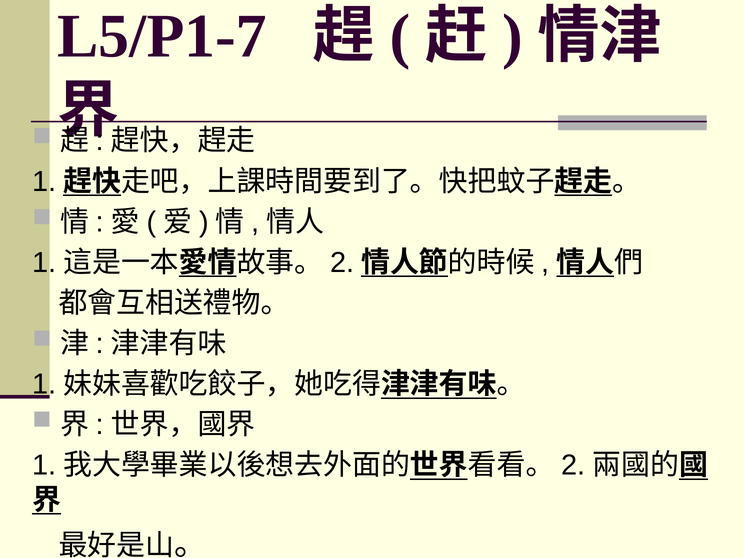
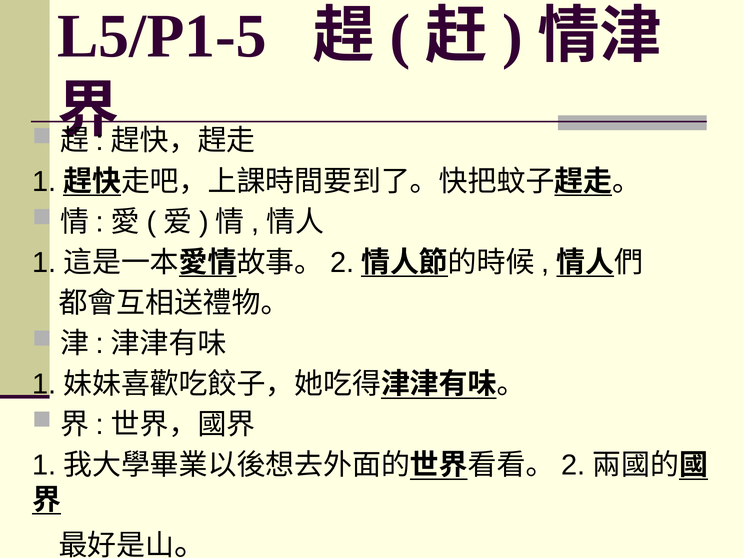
L5/P1-7: L5/P1-7 -> L5/P1-5 (162, 36)
